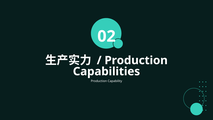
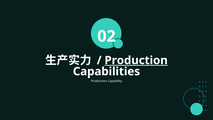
Production underline: none -> present (136, 60)
